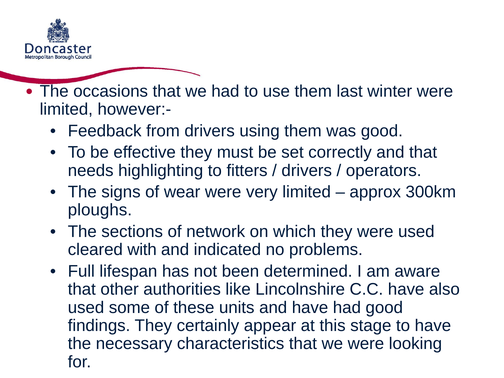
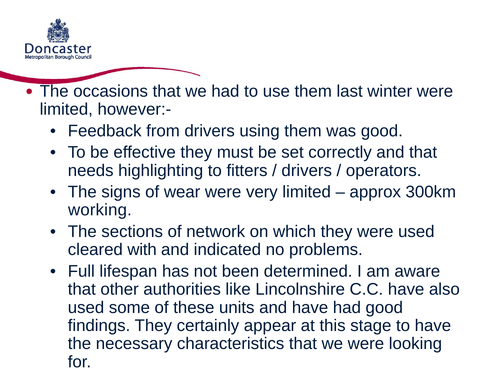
ploughs: ploughs -> working (100, 210)
